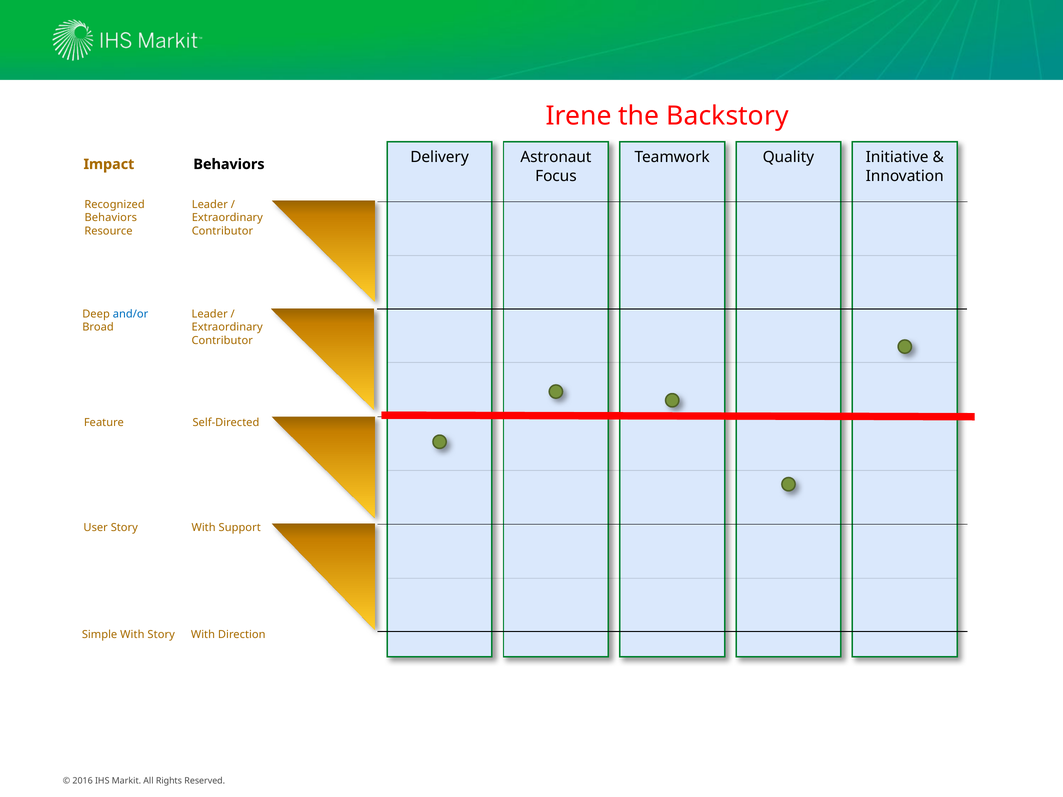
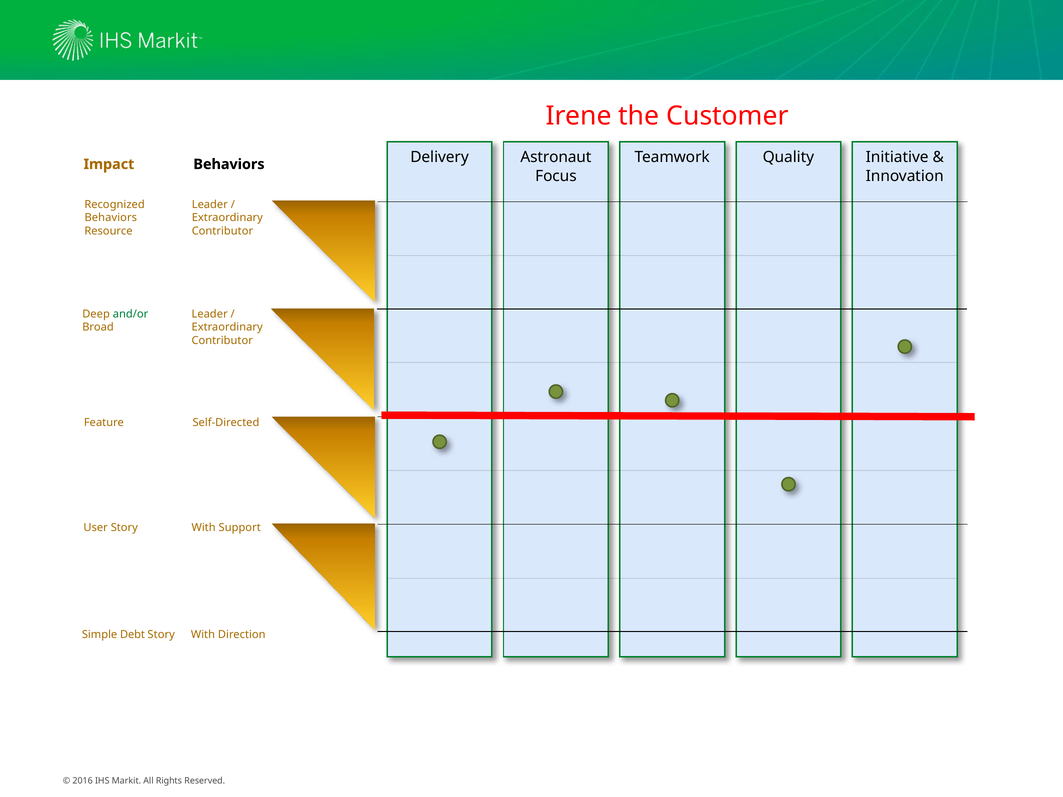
Backstory: Backstory -> Customer (727, 116)
and/or colour: blue -> green (131, 314)
Simple With: With -> Debt (132, 635)
